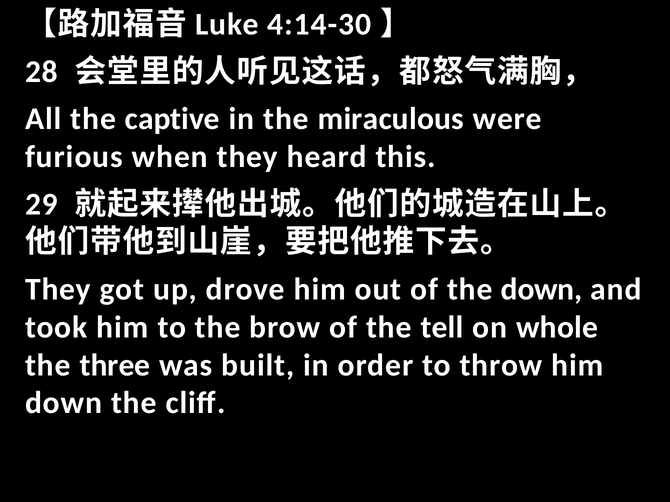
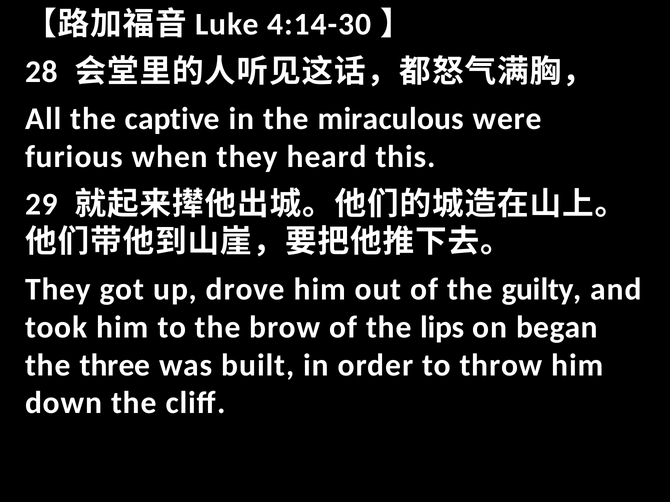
the down: down -> guilty (542, 290)
tell: tell -> lips (442, 327)
whole: whole -> began (557, 327)
